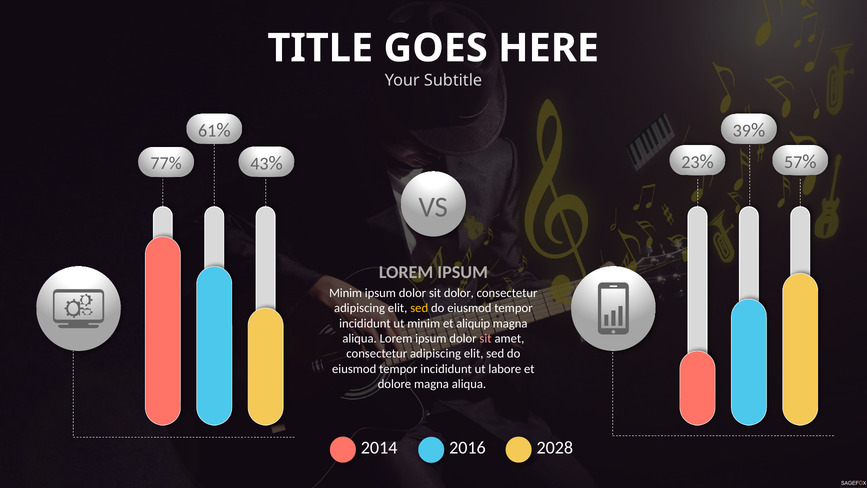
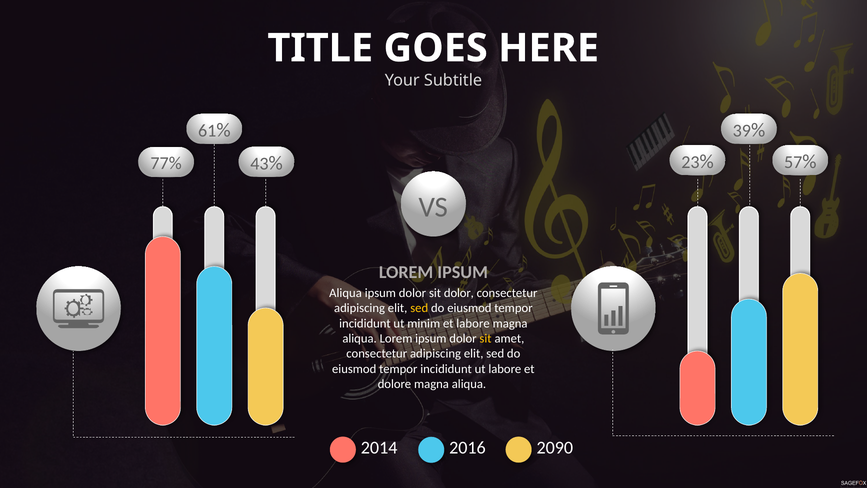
Minim: Minim -> Aliqua (346, 293)
et aliquip: aliquip -> labore (473, 323)
sit colour: pink -> yellow (486, 338)
2028: 2028 -> 2090 (555, 447)
